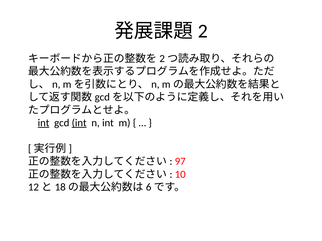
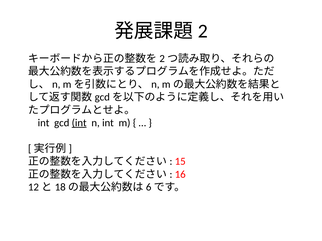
int underline: present -> none (44, 123)
97: 97 -> 15 (180, 162)
10: 10 -> 16 (180, 175)
